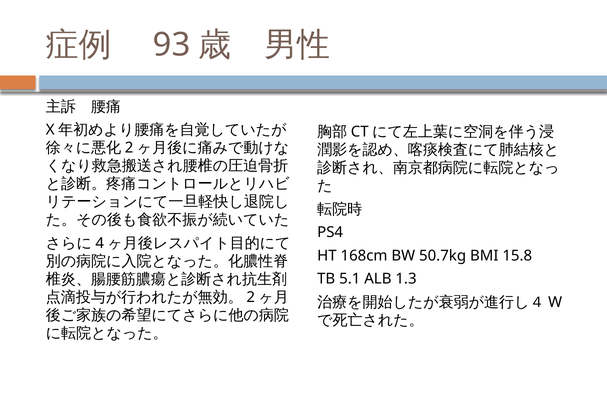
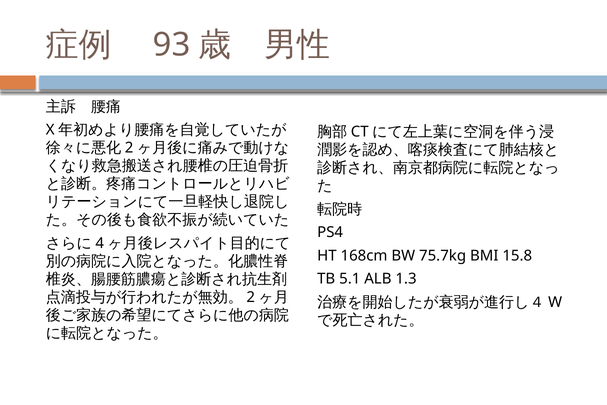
50.7kg: 50.7kg -> 75.7kg (443, 256)
